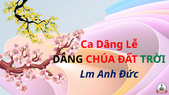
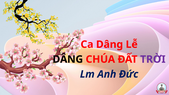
TRỜI colour: green -> purple (153, 59)
